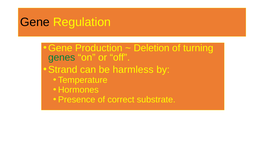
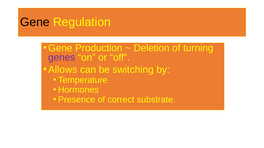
genes colour: green -> purple (62, 58)
Strand: Strand -> Allows (63, 70)
harmless: harmless -> switching (133, 70)
